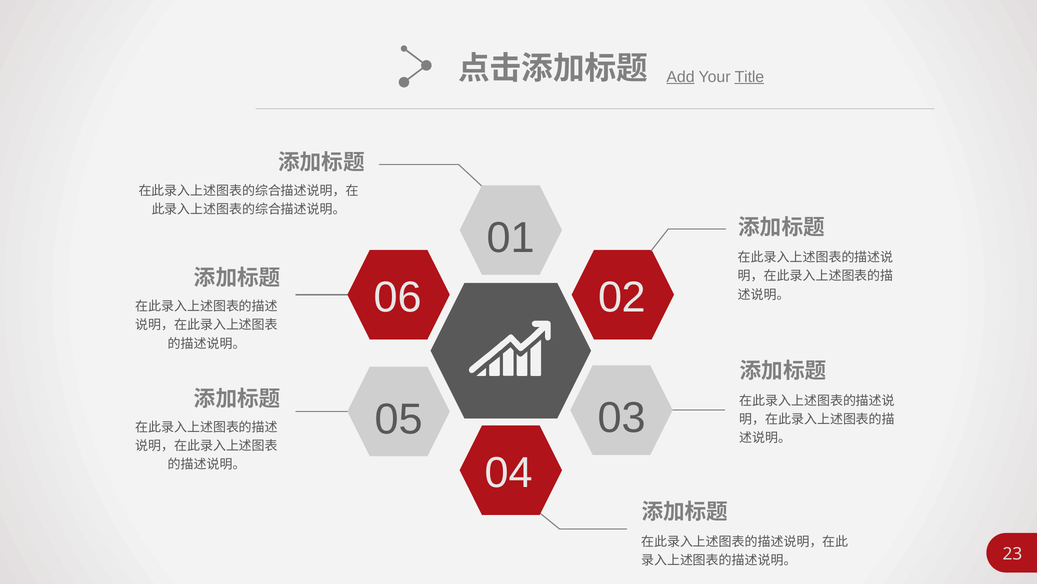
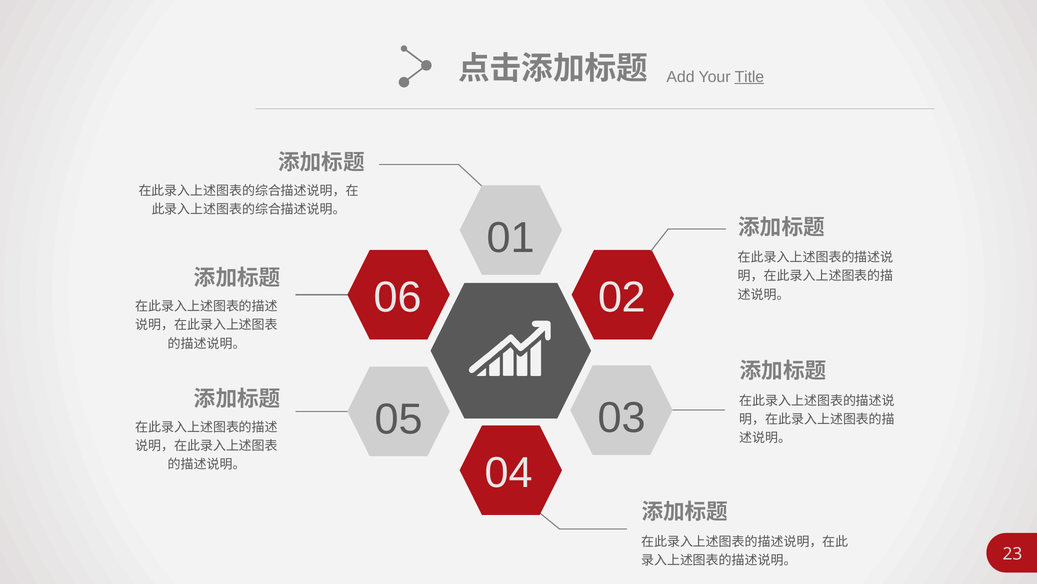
Add underline: present -> none (681, 77)
